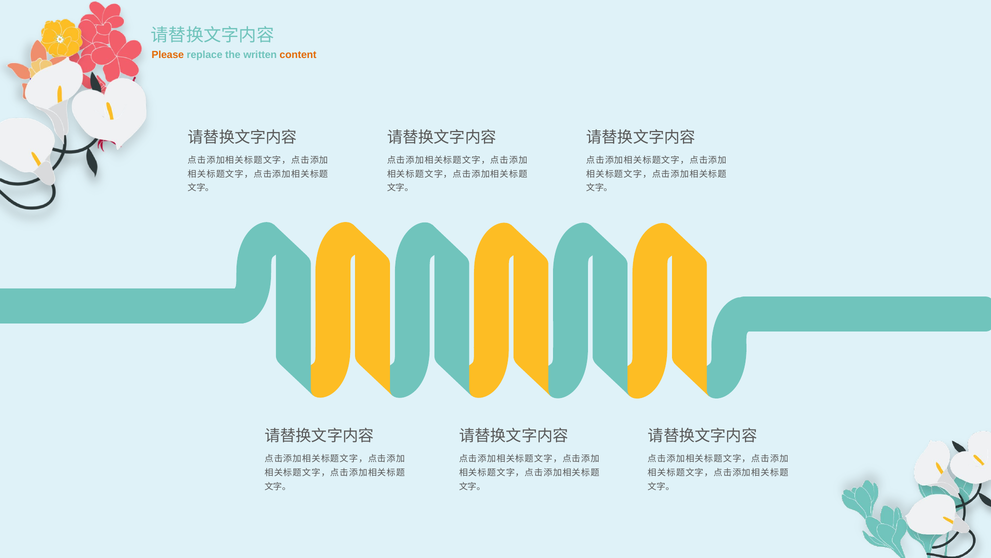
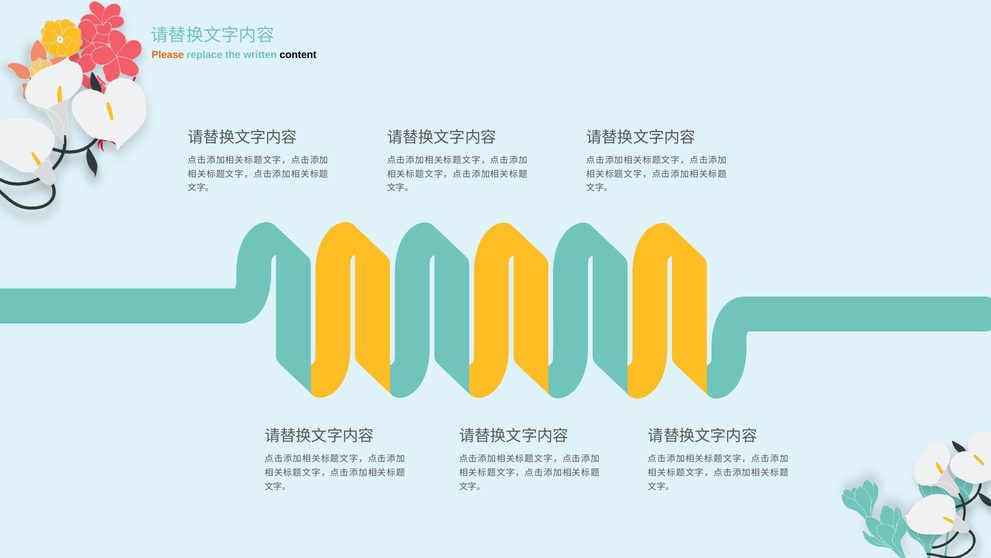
content colour: orange -> black (298, 55)
